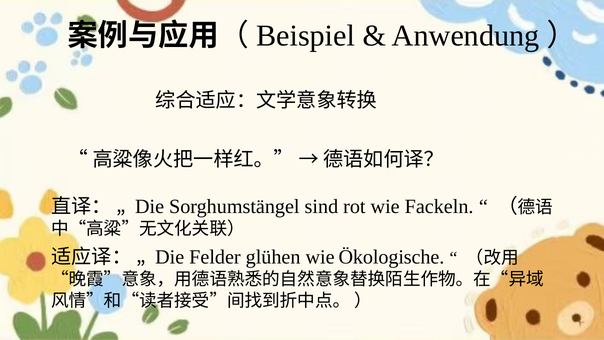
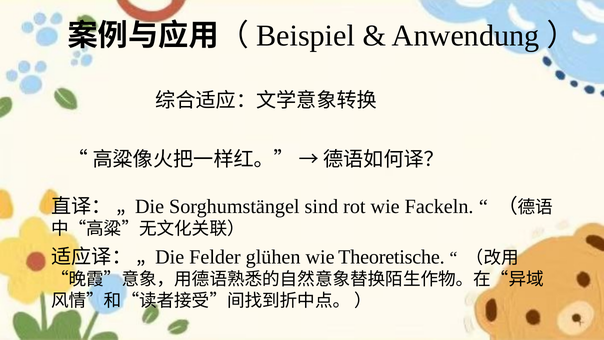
Ökologische: Ökologische -> Theoretische (391, 257)
